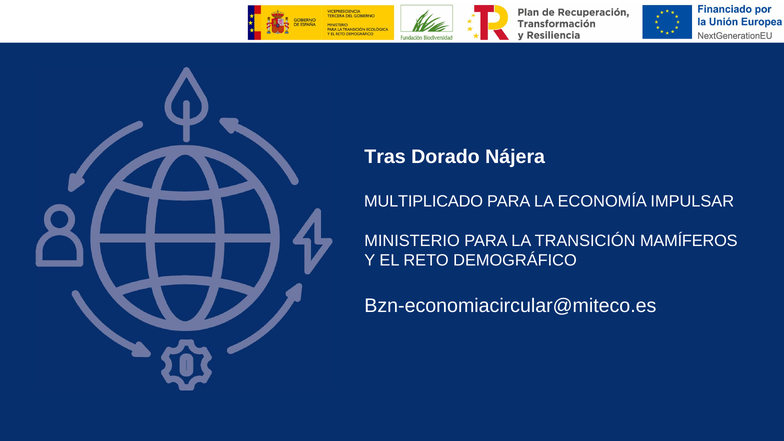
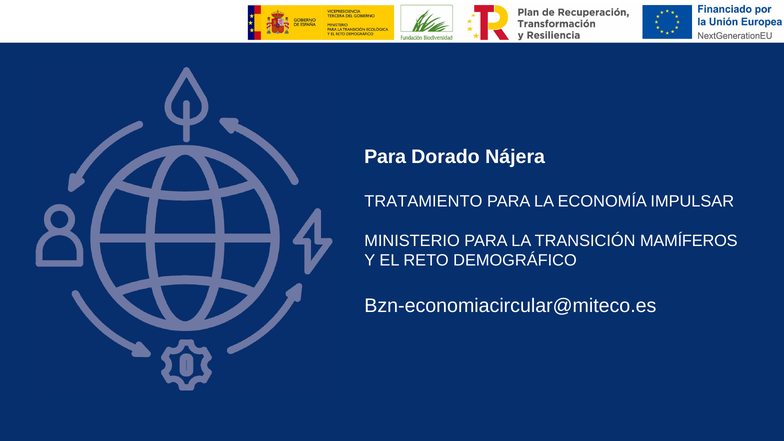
Tras: Tras -> Para (385, 157)
MULTIPLICADO: MULTIPLICADO -> TRATAMIENTO (423, 202)
